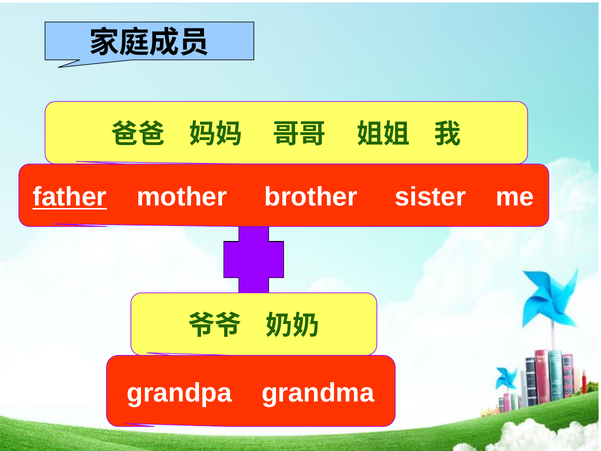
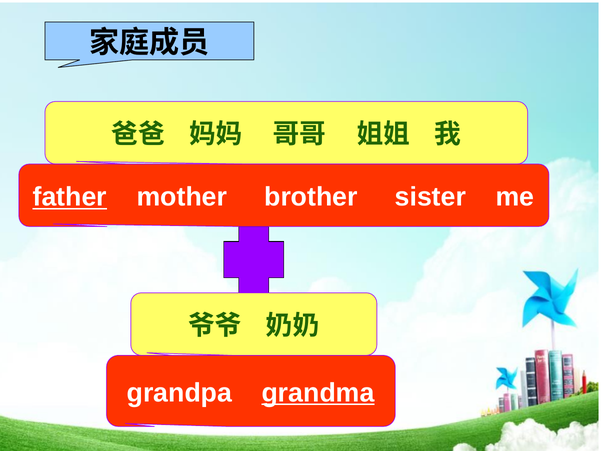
grandma underline: none -> present (318, 393)
